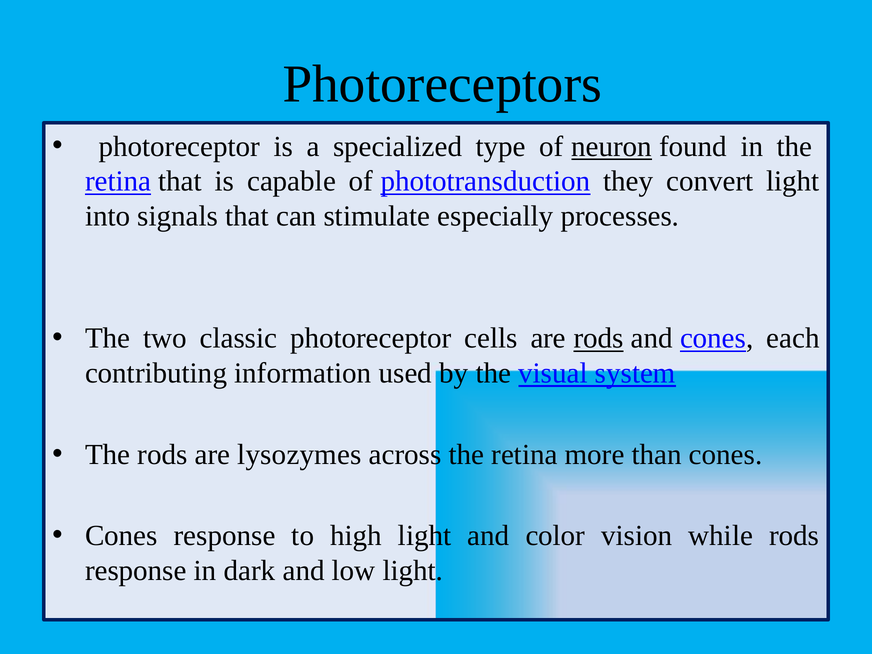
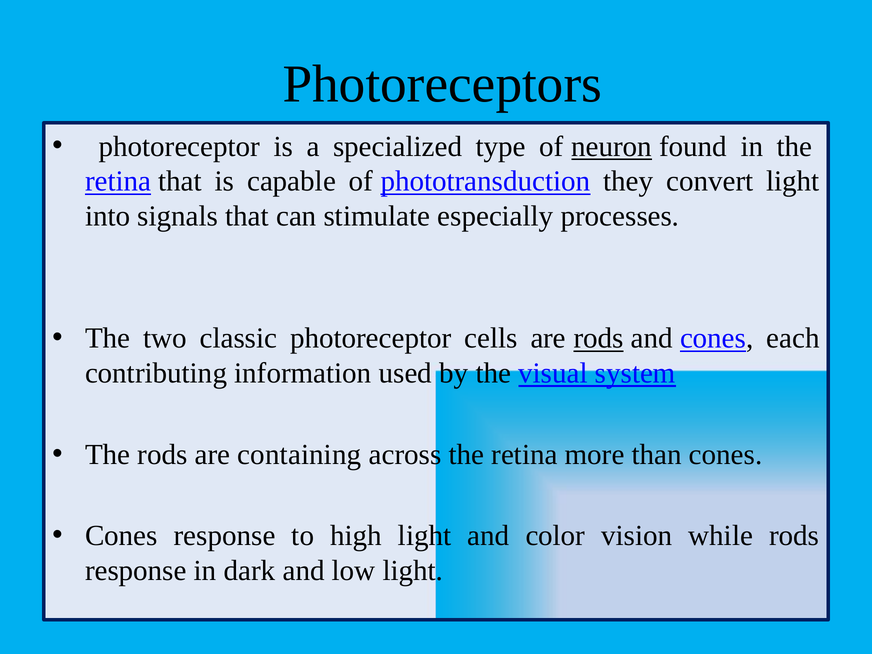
lysozymes: lysozymes -> containing (299, 455)
